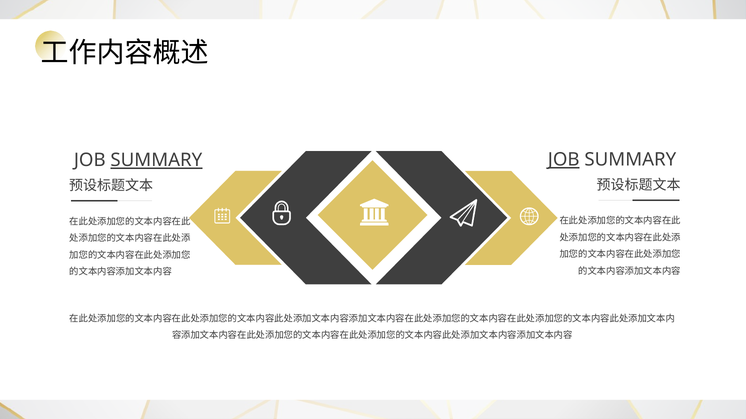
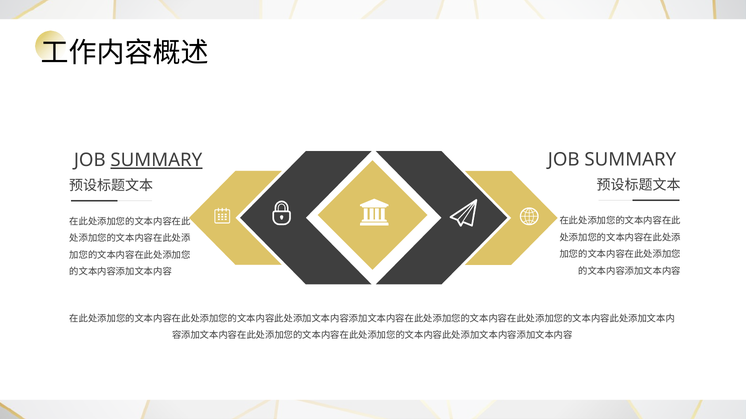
JOB underline: present -> none (564, 160)
